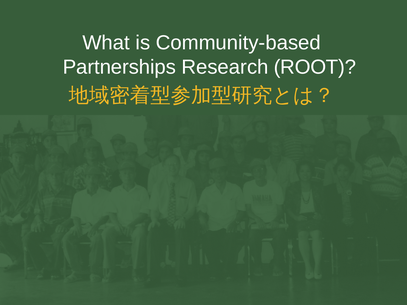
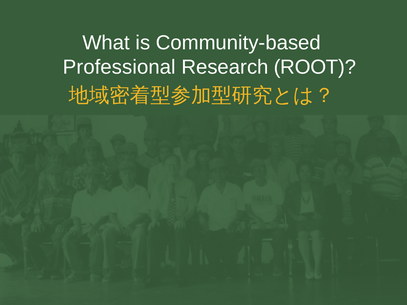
Partnerships: Partnerships -> Professional (119, 67)
